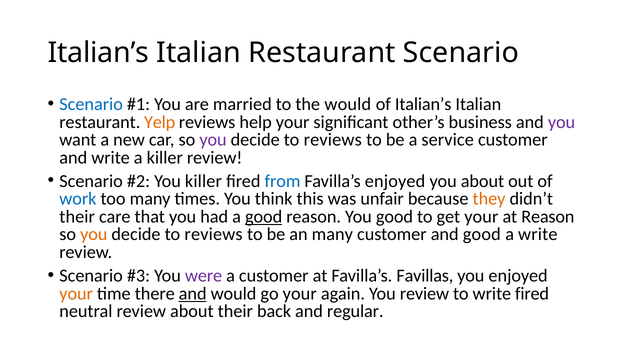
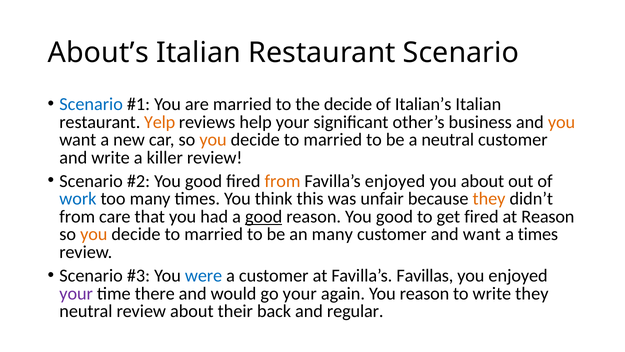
Italian’s: Italian’s -> About’s (98, 53)
the would: would -> decide (348, 104)
you colour: purple -> orange (562, 122)
you colour: purple -> orange (213, 140)
reviews: reviews -> married (333, 140)
a service: service -> neutral (448, 140)
killer: killer -> good (204, 181)
from colour: blue -> orange (282, 181)
their: their -> from (77, 216)
get your: your -> fired (481, 216)
reviews: reviews -> married (214, 234)
and good: good -> want (482, 234)
a write: write -> times (538, 234)
were colour: purple -> blue (204, 275)
your colour: orange -> purple (76, 293)
and underline: present -> none (193, 293)
You review: review -> reason (424, 293)
write fired: fired -> they (532, 293)
